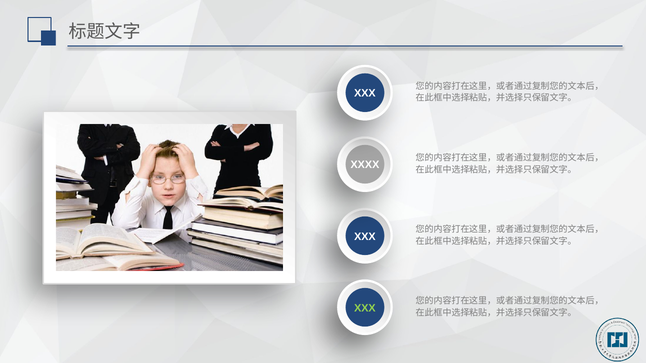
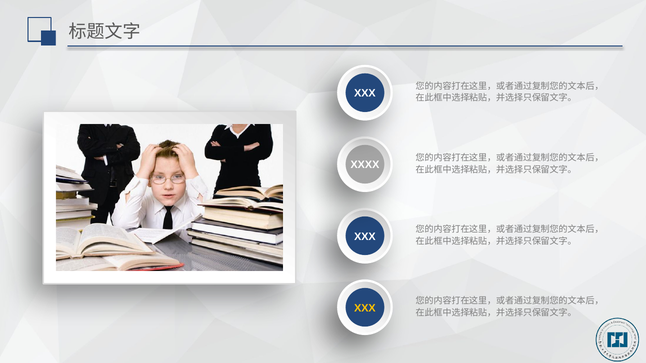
XXX colour: light green -> yellow (365, 308)
